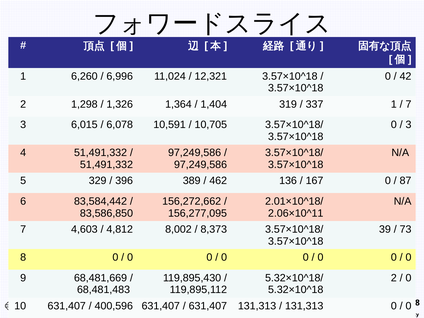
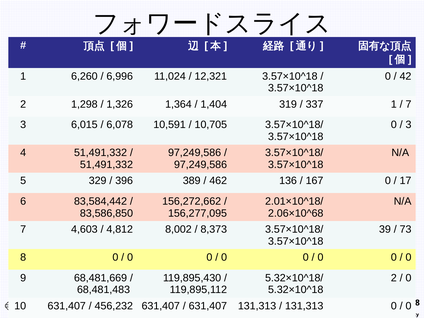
87: 87 -> 17 (405, 181)
2.06×10^11: 2.06×10^11 -> 2.06×10^68 (296, 213)
400,596: 400,596 -> 456,232 (114, 306)
